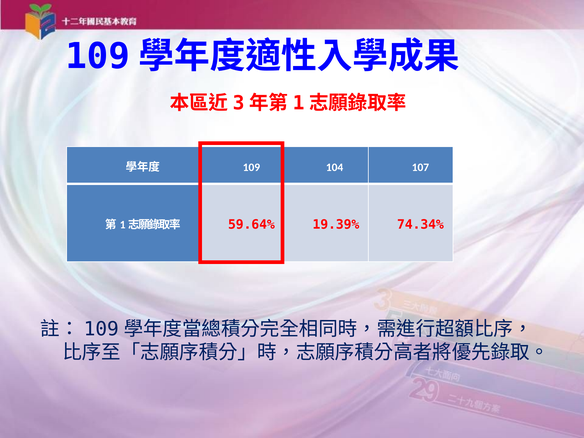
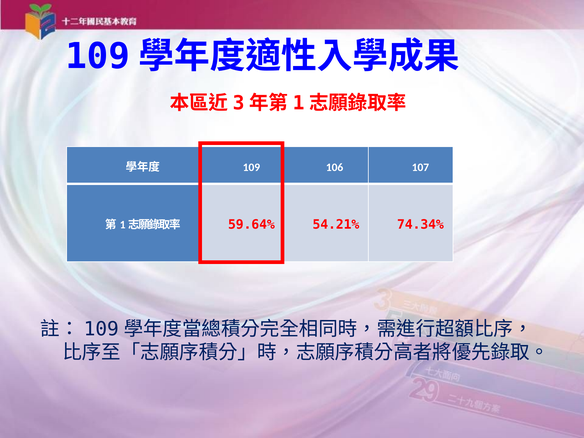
104: 104 -> 106 (335, 167)
19.39%: 19.39% -> 54.21% (336, 224)
